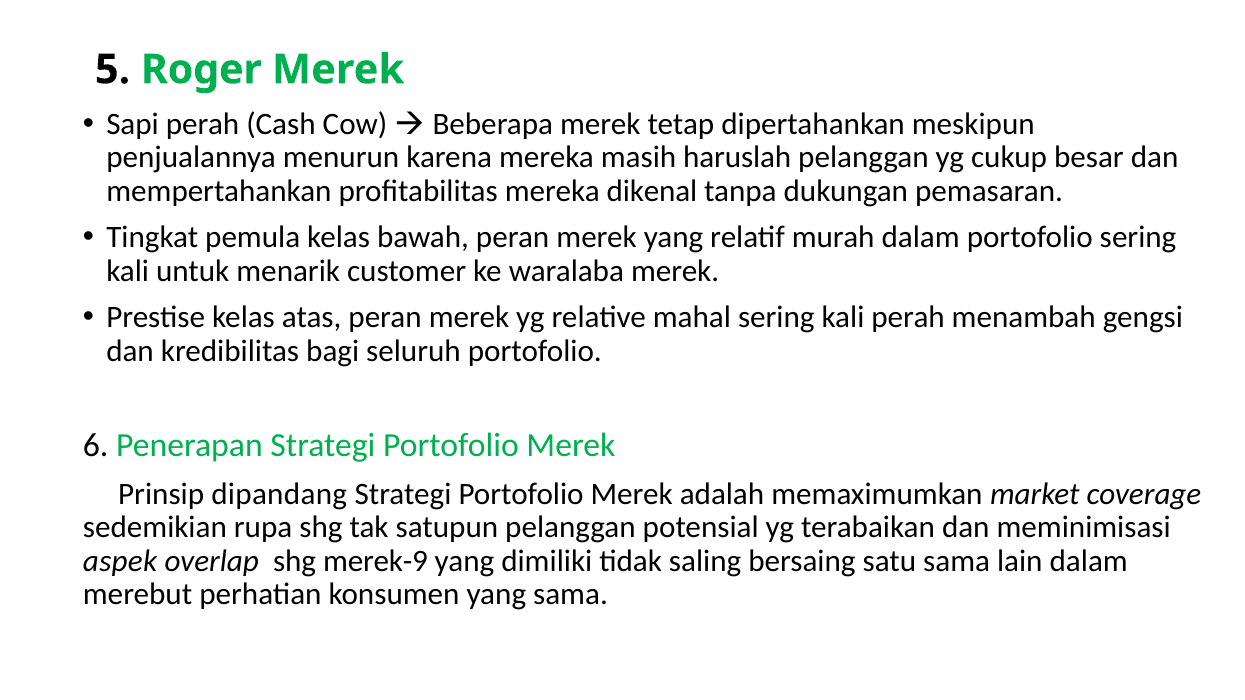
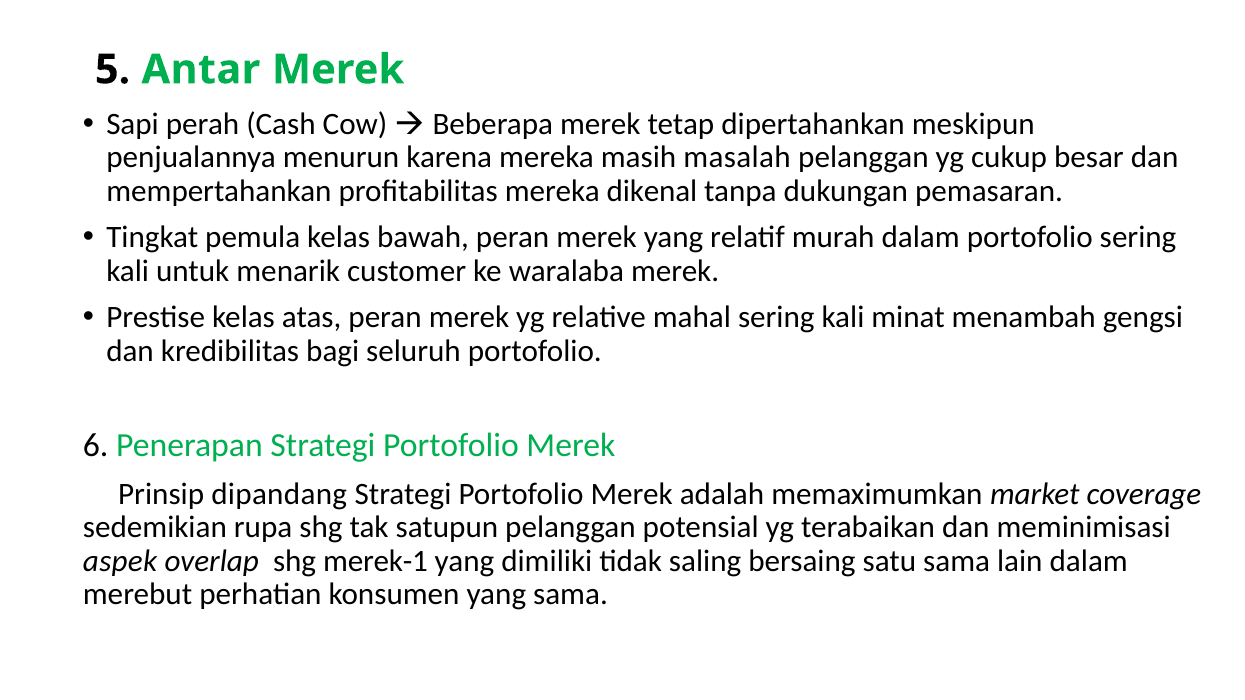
Roger: Roger -> Antar (201, 70)
haruslah: haruslah -> masalah (737, 157)
kali perah: perah -> minat (908, 318)
merek-9: merek-9 -> merek-1 (376, 561)
